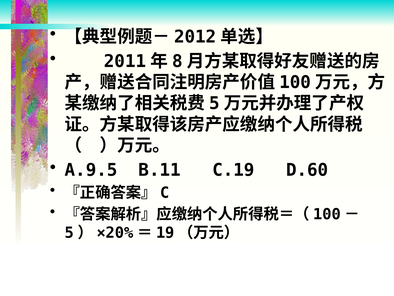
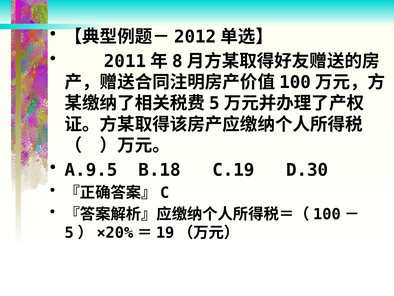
B.11: B.11 -> B.18 (160, 170)
D.60: D.60 -> D.30 (307, 170)
